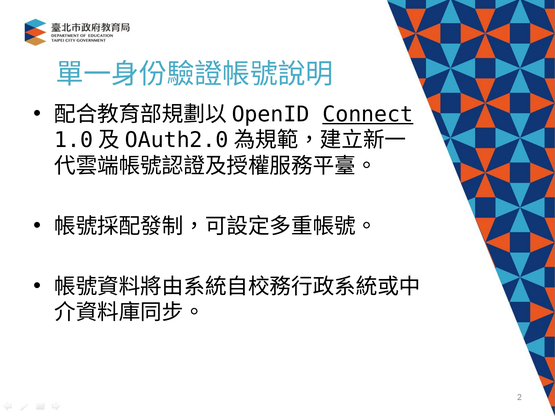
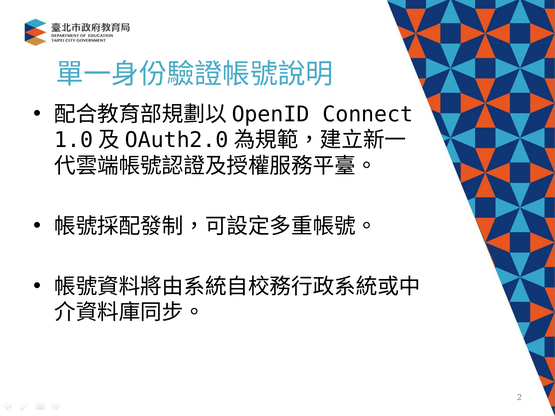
Connect underline: present -> none (368, 114)
